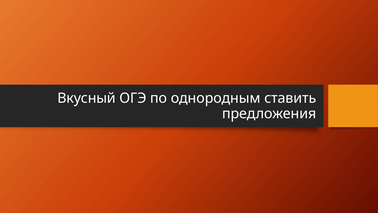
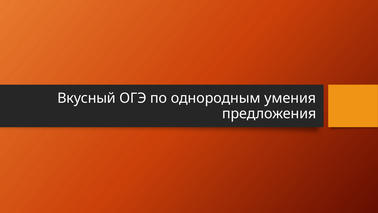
ставить: ставить -> умения (290, 98)
